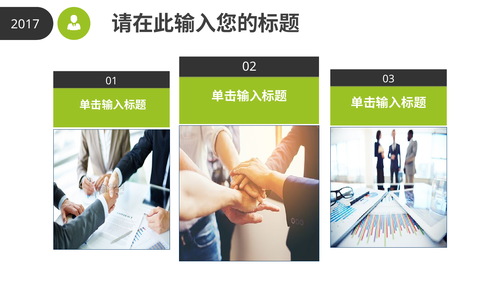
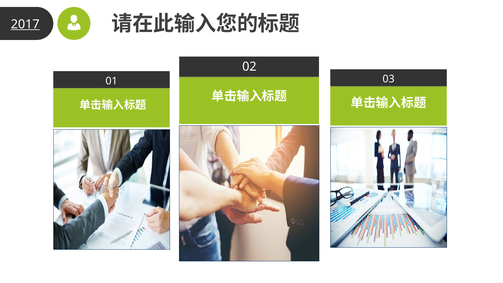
2017 underline: none -> present (25, 24)
